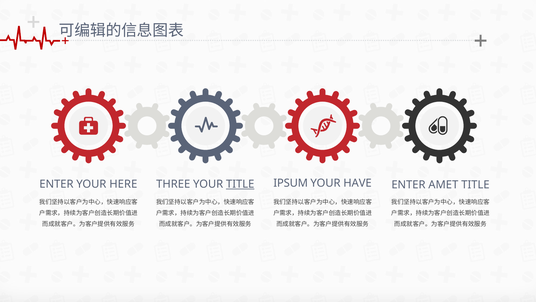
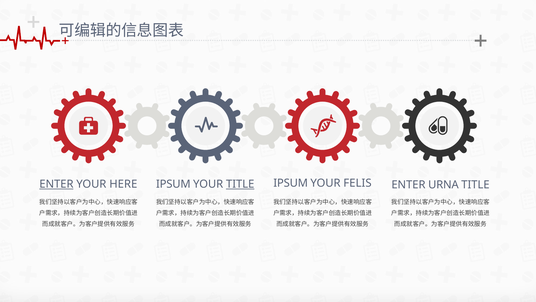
HAVE: HAVE -> FELIS (357, 183)
ENTER underline: none -> present (56, 184)
THREE: THREE -> IPSUM (173, 184)
AMET: AMET -> URNA (443, 184)
